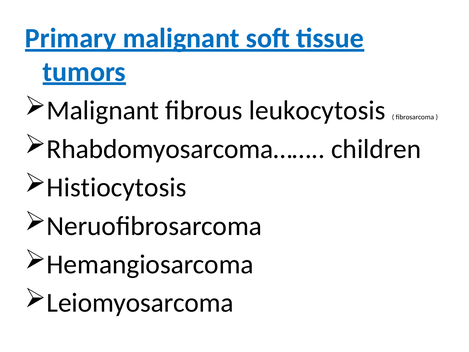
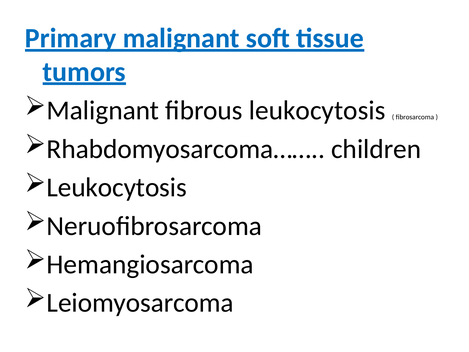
Histiocytosis: Histiocytosis -> Leukocytosis (117, 187)
